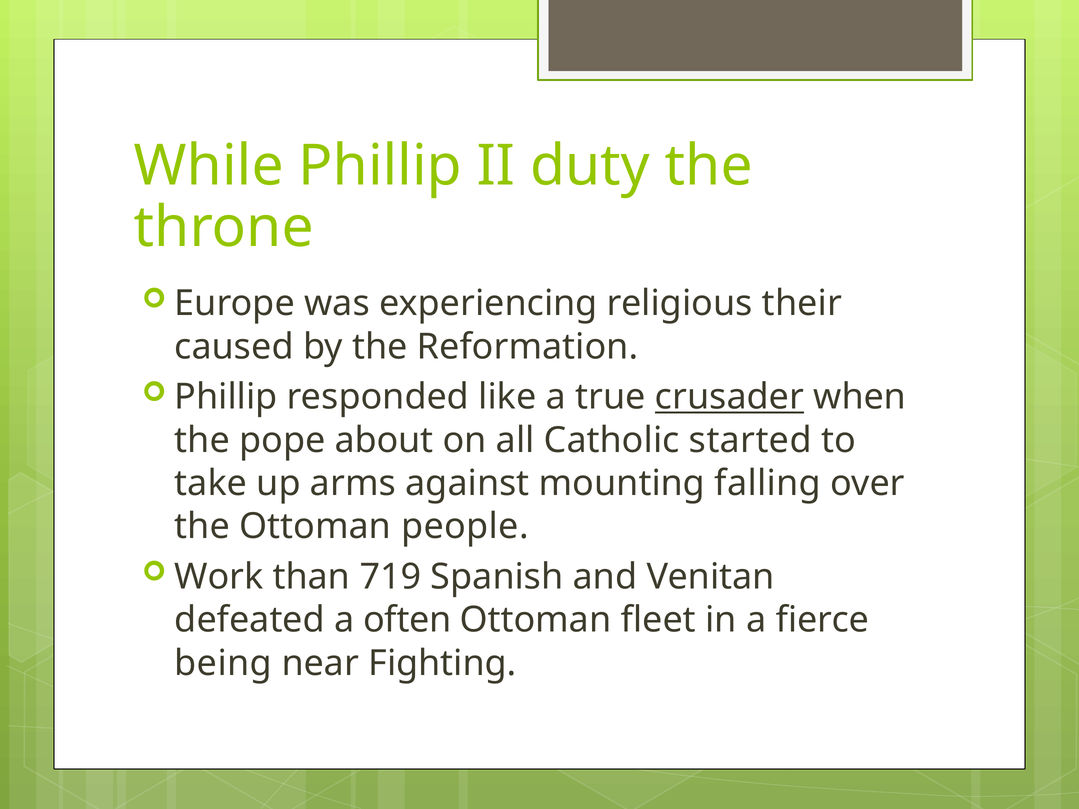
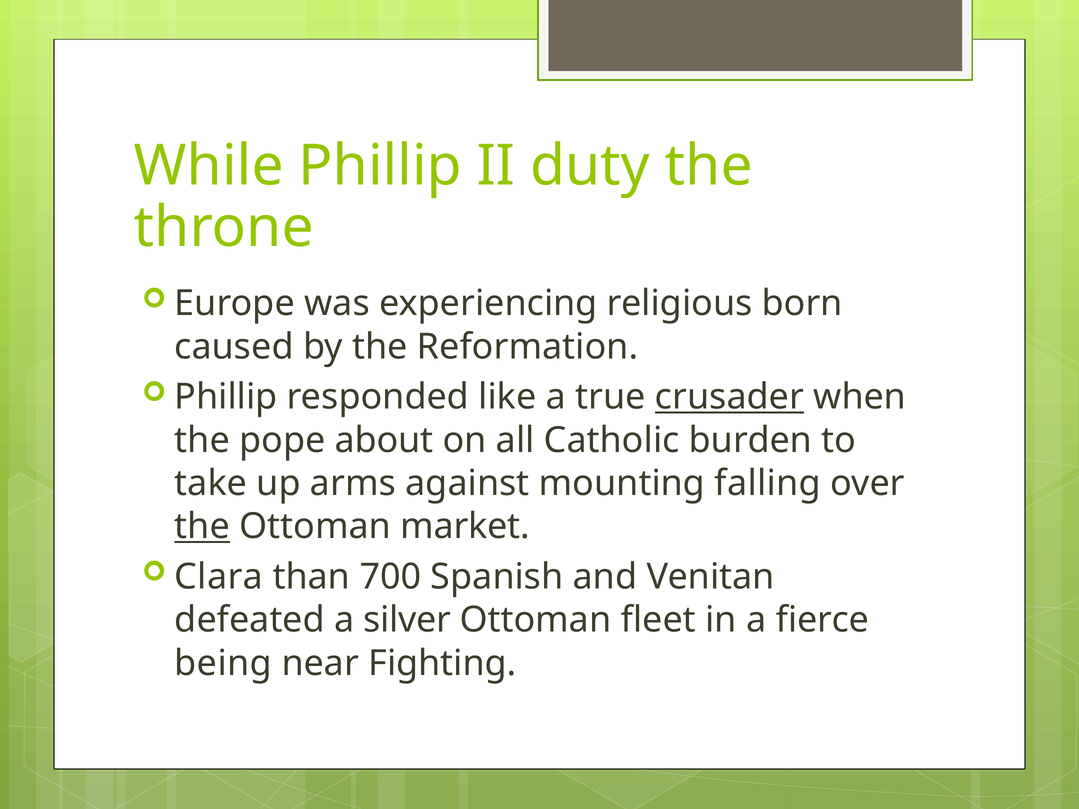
their: their -> born (802, 304)
started: started -> burden (751, 440)
the underline: none -> present (202, 527)
people: people -> market (465, 527)
Work: Work -> Clara (219, 577)
719: 719 -> 700 (390, 577)
often: often -> silver (407, 620)
